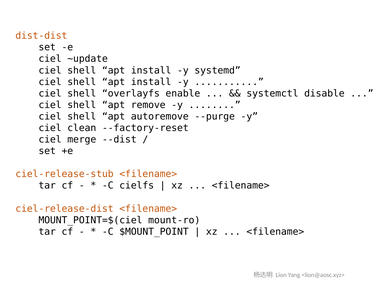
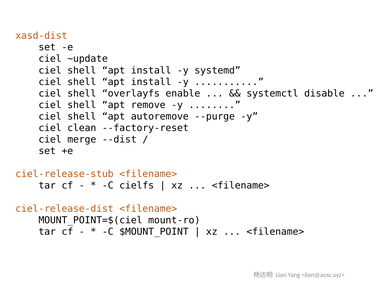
dist-dist: dist-dist -> xasd-dist (41, 36)
